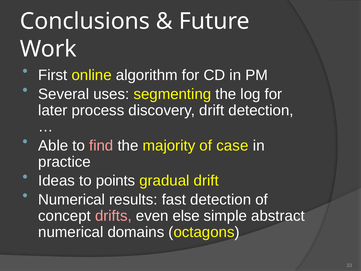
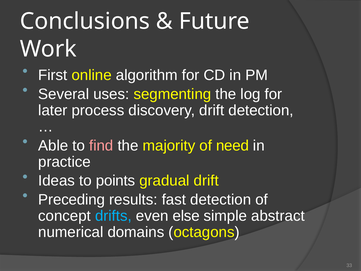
case: case -> need (233, 145)
Numerical: Numerical -> Preceding (72, 200)
drifts colour: pink -> light blue (113, 216)
